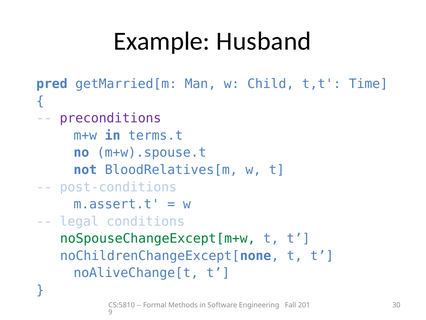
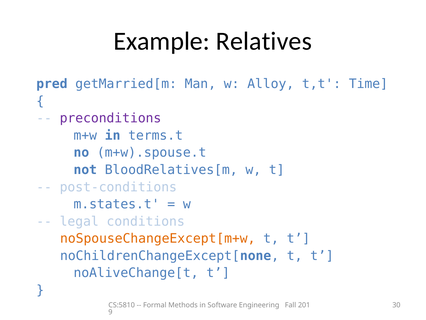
Husband: Husband -> Relatives (264, 41)
Child: Child -> Alloy (271, 84)
m.assert.t: m.assert.t -> m.states.t (117, 204)
noSpouseChangeExcept[m+w colour: green -> orange (158, 238)
